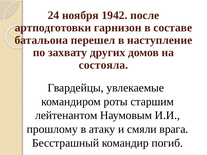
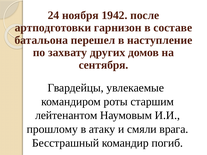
состояла: состояла -> сентября (104, 65)
